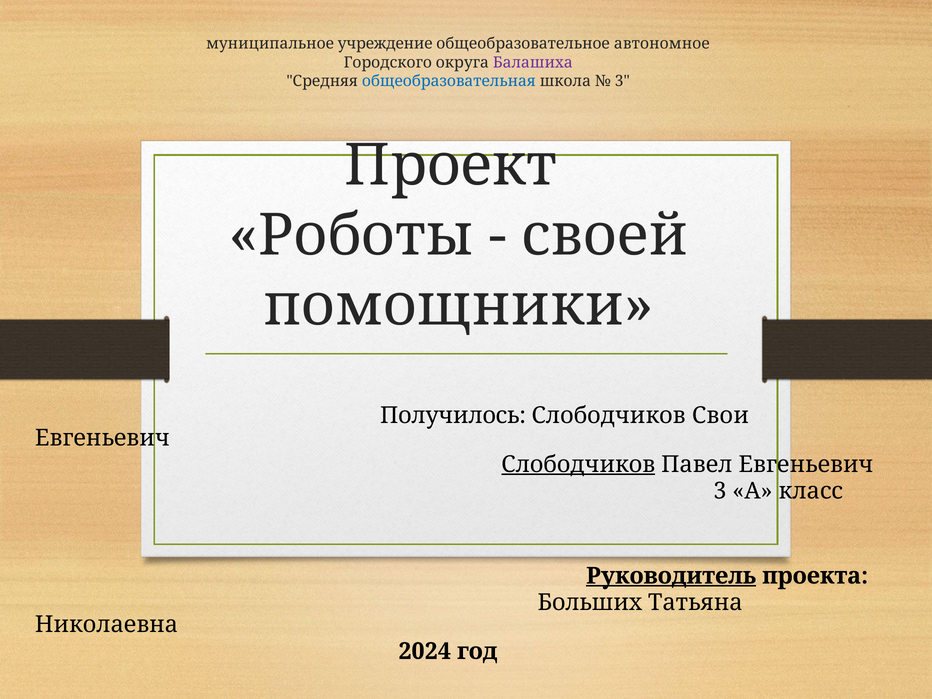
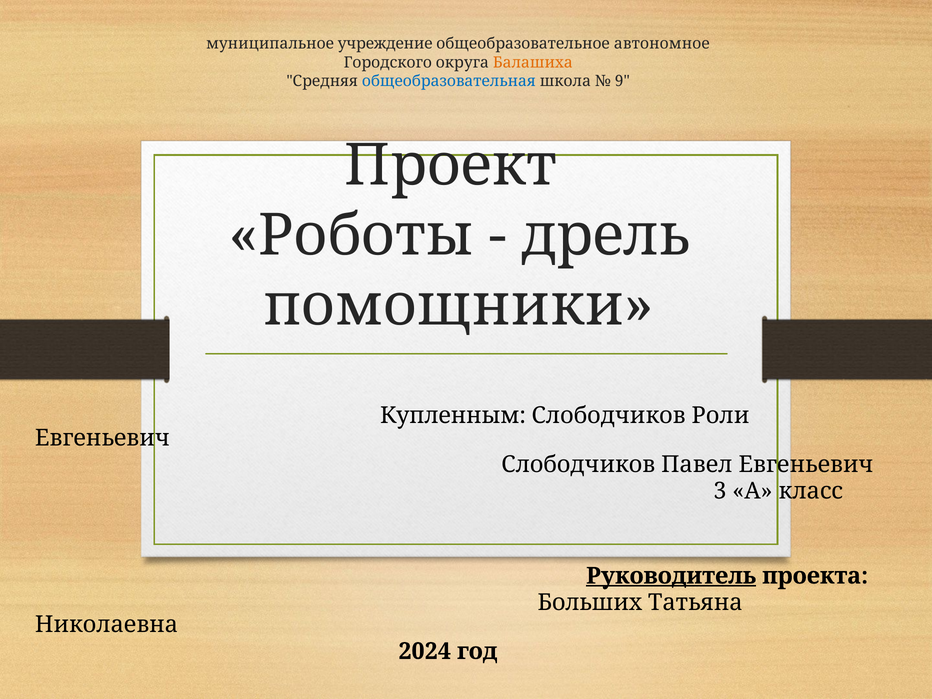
Балашиха colour: purple -> orange (533, 62)
3: 3 -> 9 (622, 81)
своей: своей -> дрель (605, 236)
Получилось: Получилось -> Купленным (453, 415)
Свои: Свои -> Роли (721, 415)
Слободчиков underline: present -> none (578, 464)
